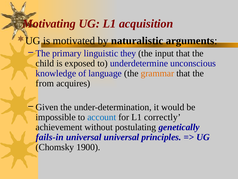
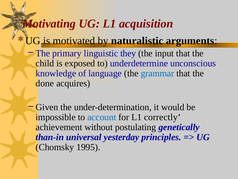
grammar colour: orange -> blue (157, 73)
from: from -> done (45, 83)
fails-in: fails-in -> than-in (50, 137)
universal universal: universal -> yesterday (122, 137)
1900: 1900 -> 1995 (88, 147)
